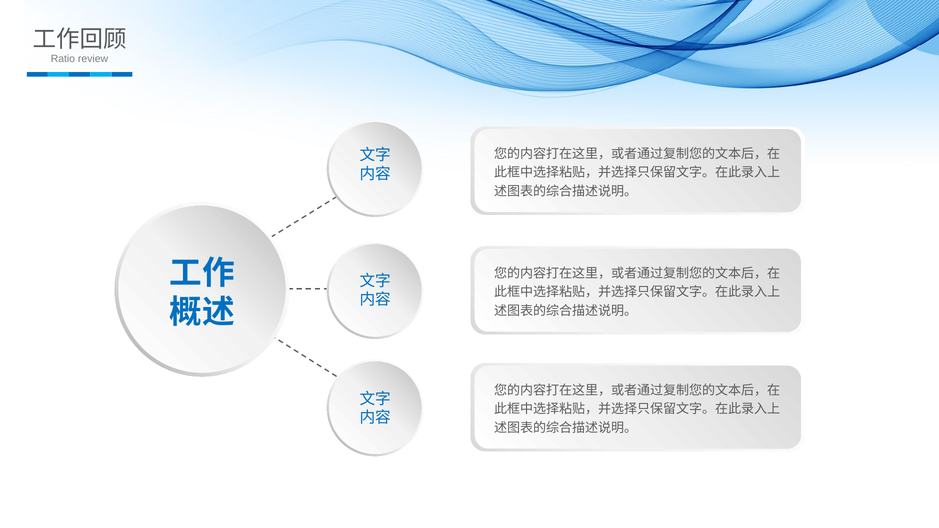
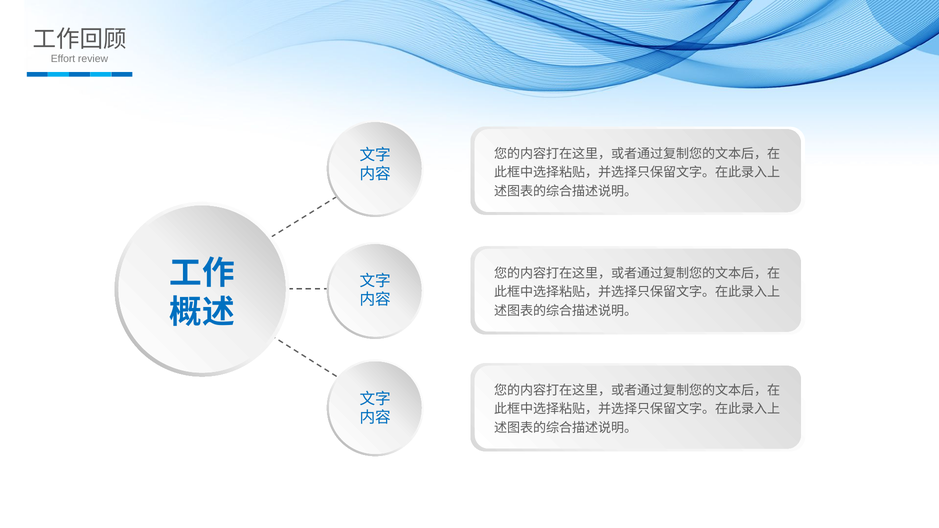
Ratio: Ratio -> Effort (63, 59)
